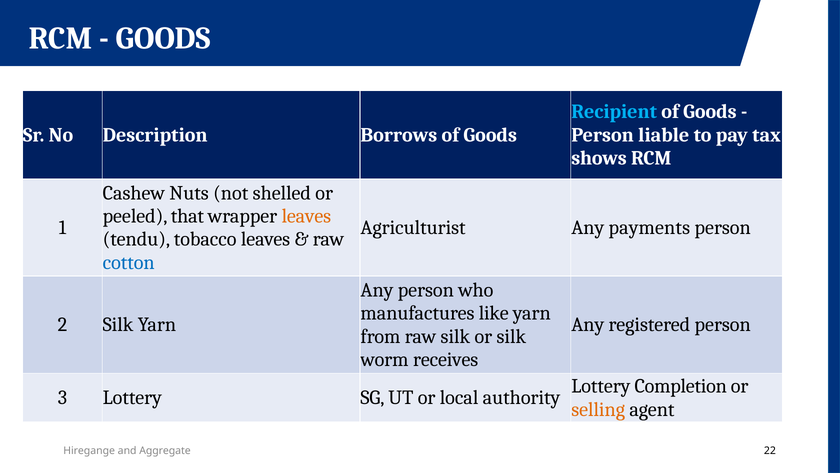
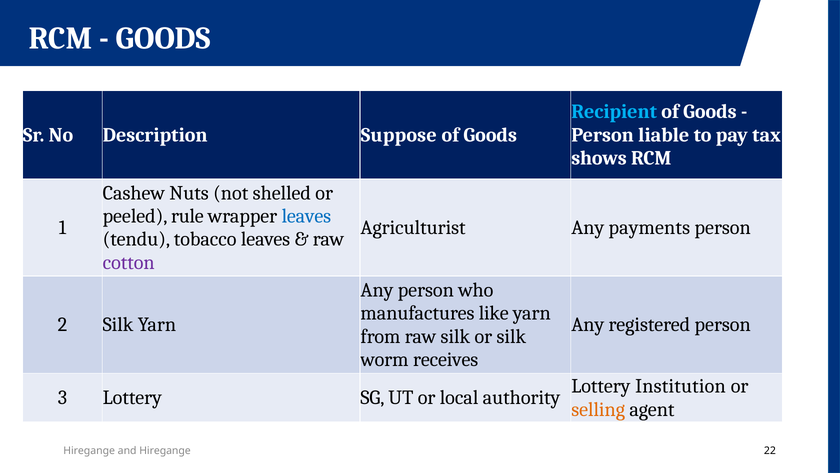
Borrows: Borrows -> Suppose (399, 135)
that: that -> rule (187, 216)
leaves colour: orange -> blue (306, 216)
cotton colour: blue -> purple (129, 262)
Completion: Completion -> Institution (681, 386)
and Aggregate: Aggregate -> Hiregange (165, 450)
